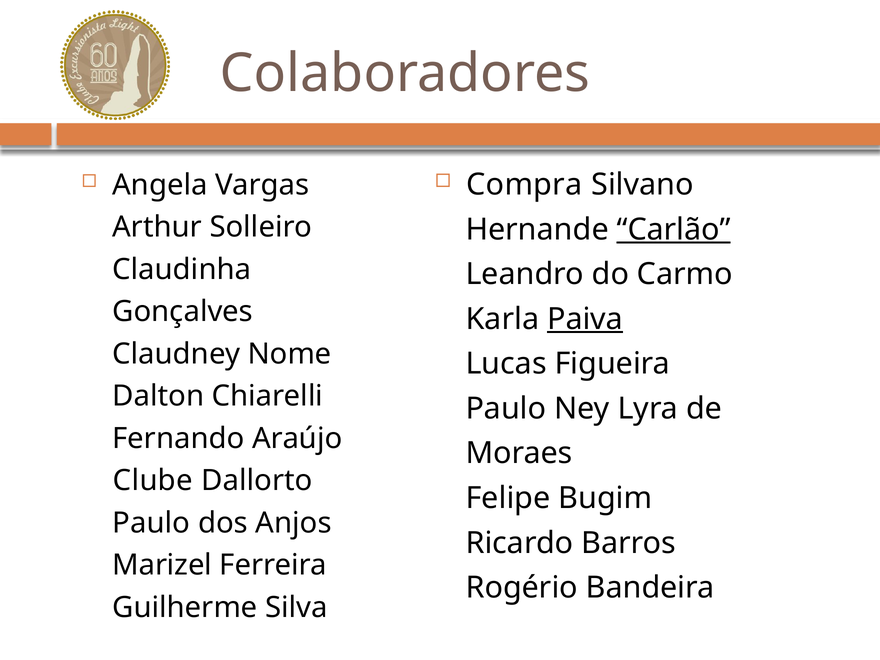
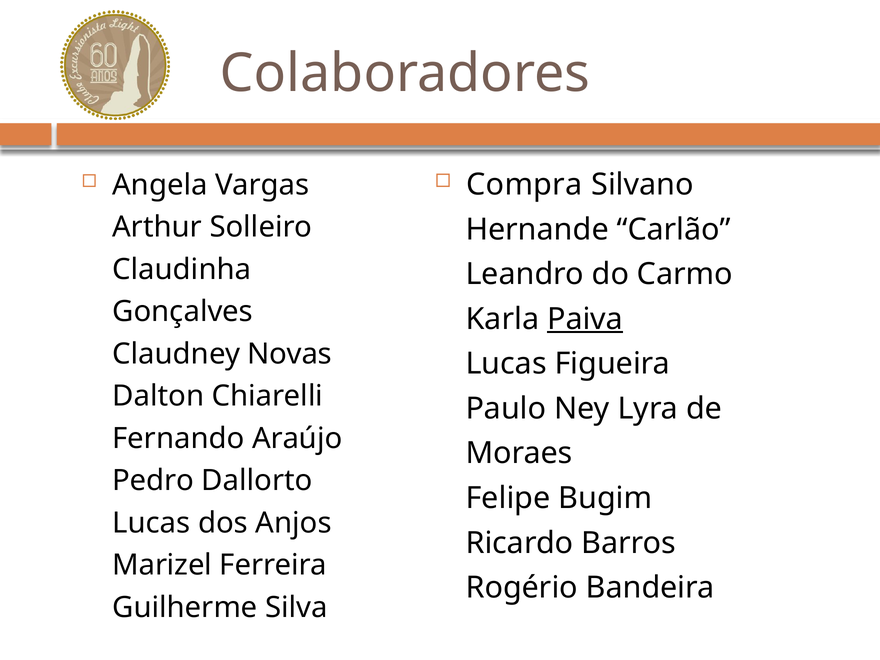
Carlão underline: present -> none (674, 229)
Nome: Nome -> Novas (290, 354)
Clube: Clube -> Pedro (153, 481)
Paulo: Paulo -> Lucas (151, 523)
